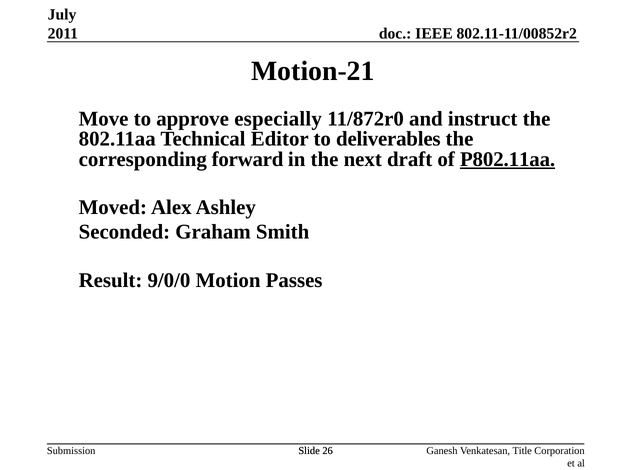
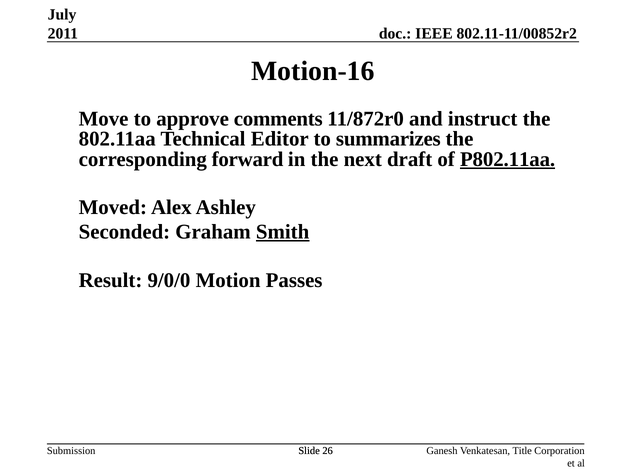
Motion-21: Motion-21 -> Motion-16 (313, 71)
especially: especially -> comments (278, 119)
deliverables: deliverables -> summarizes (388, 139)
Smith underline: none -> present (283, 232)
